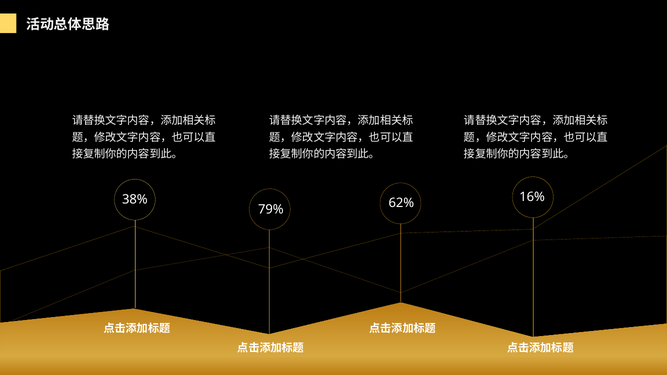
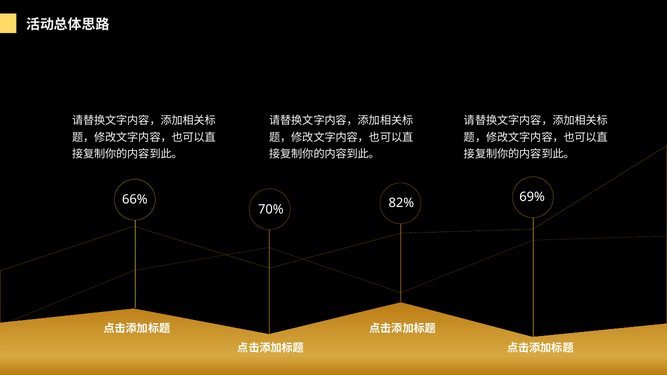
16%: 16% -> 69% (532, 197)
38%: 38% -> 66% (135, 200)
62%: 62% -> 82% (401, 203)
79%: 79% -> 70% (271, 210)
